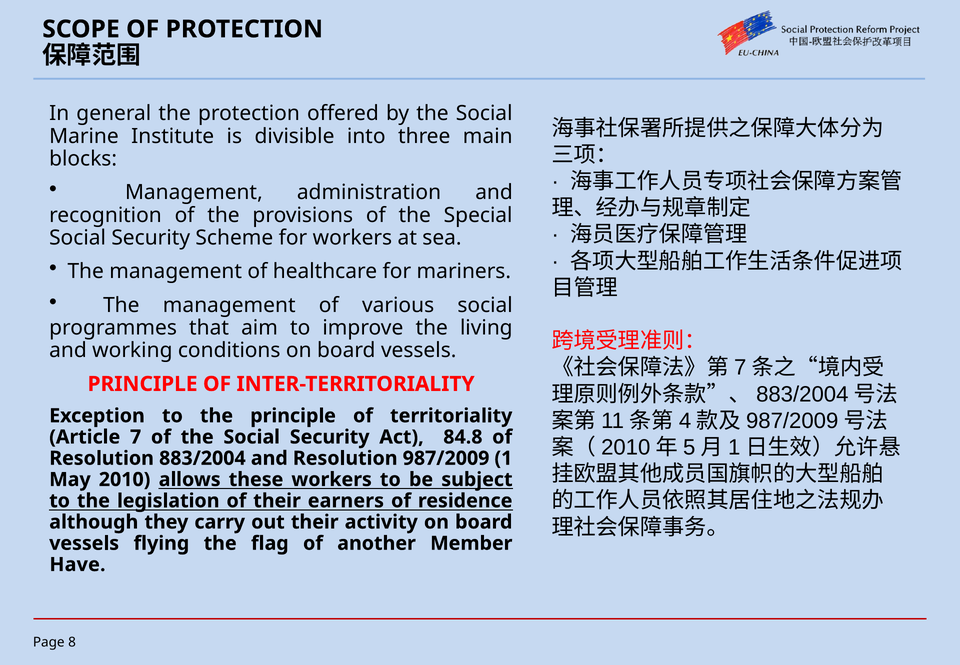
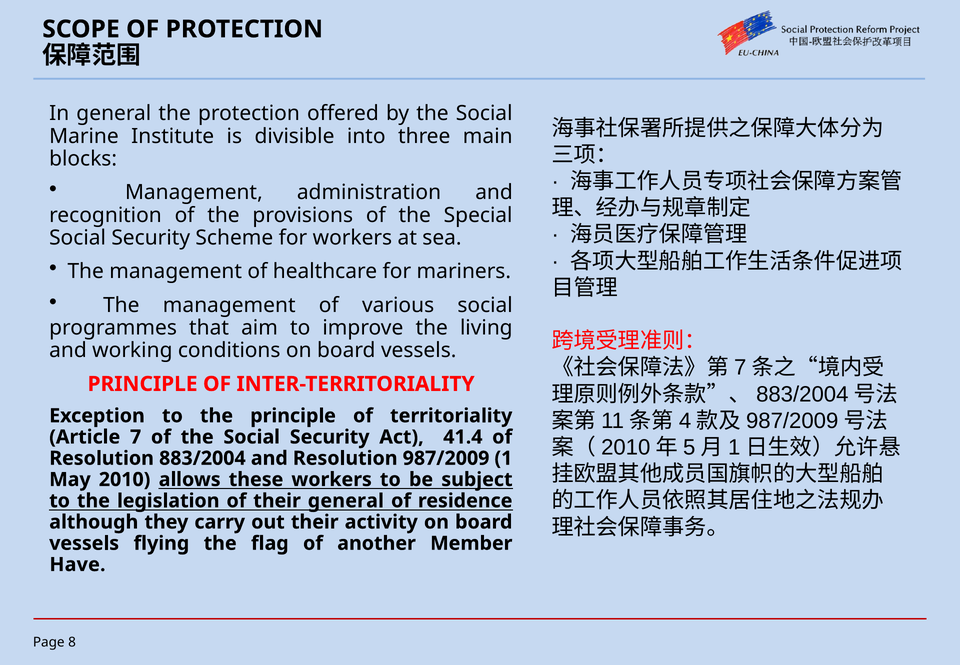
84.8: 84.8 -> 41.4 (463, 437)
their earners: earners -> general (346, 501)
